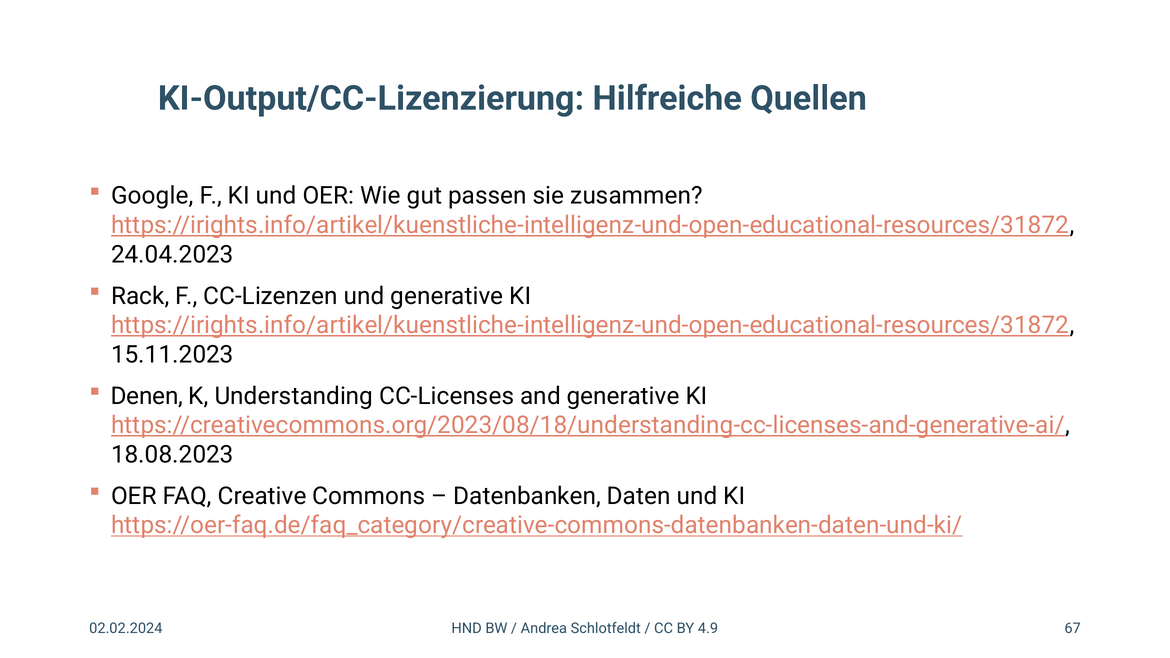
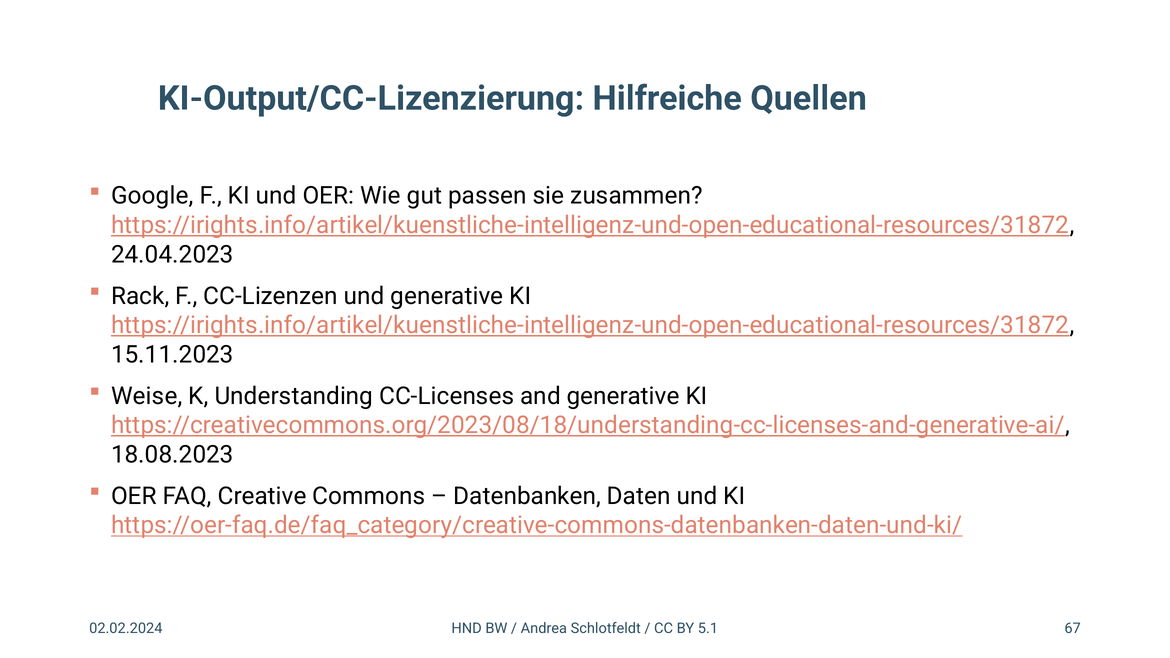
Denen: Denen -> Weise (147, 396)
4.9: 4.9 -> 5.1 (708, 628)
